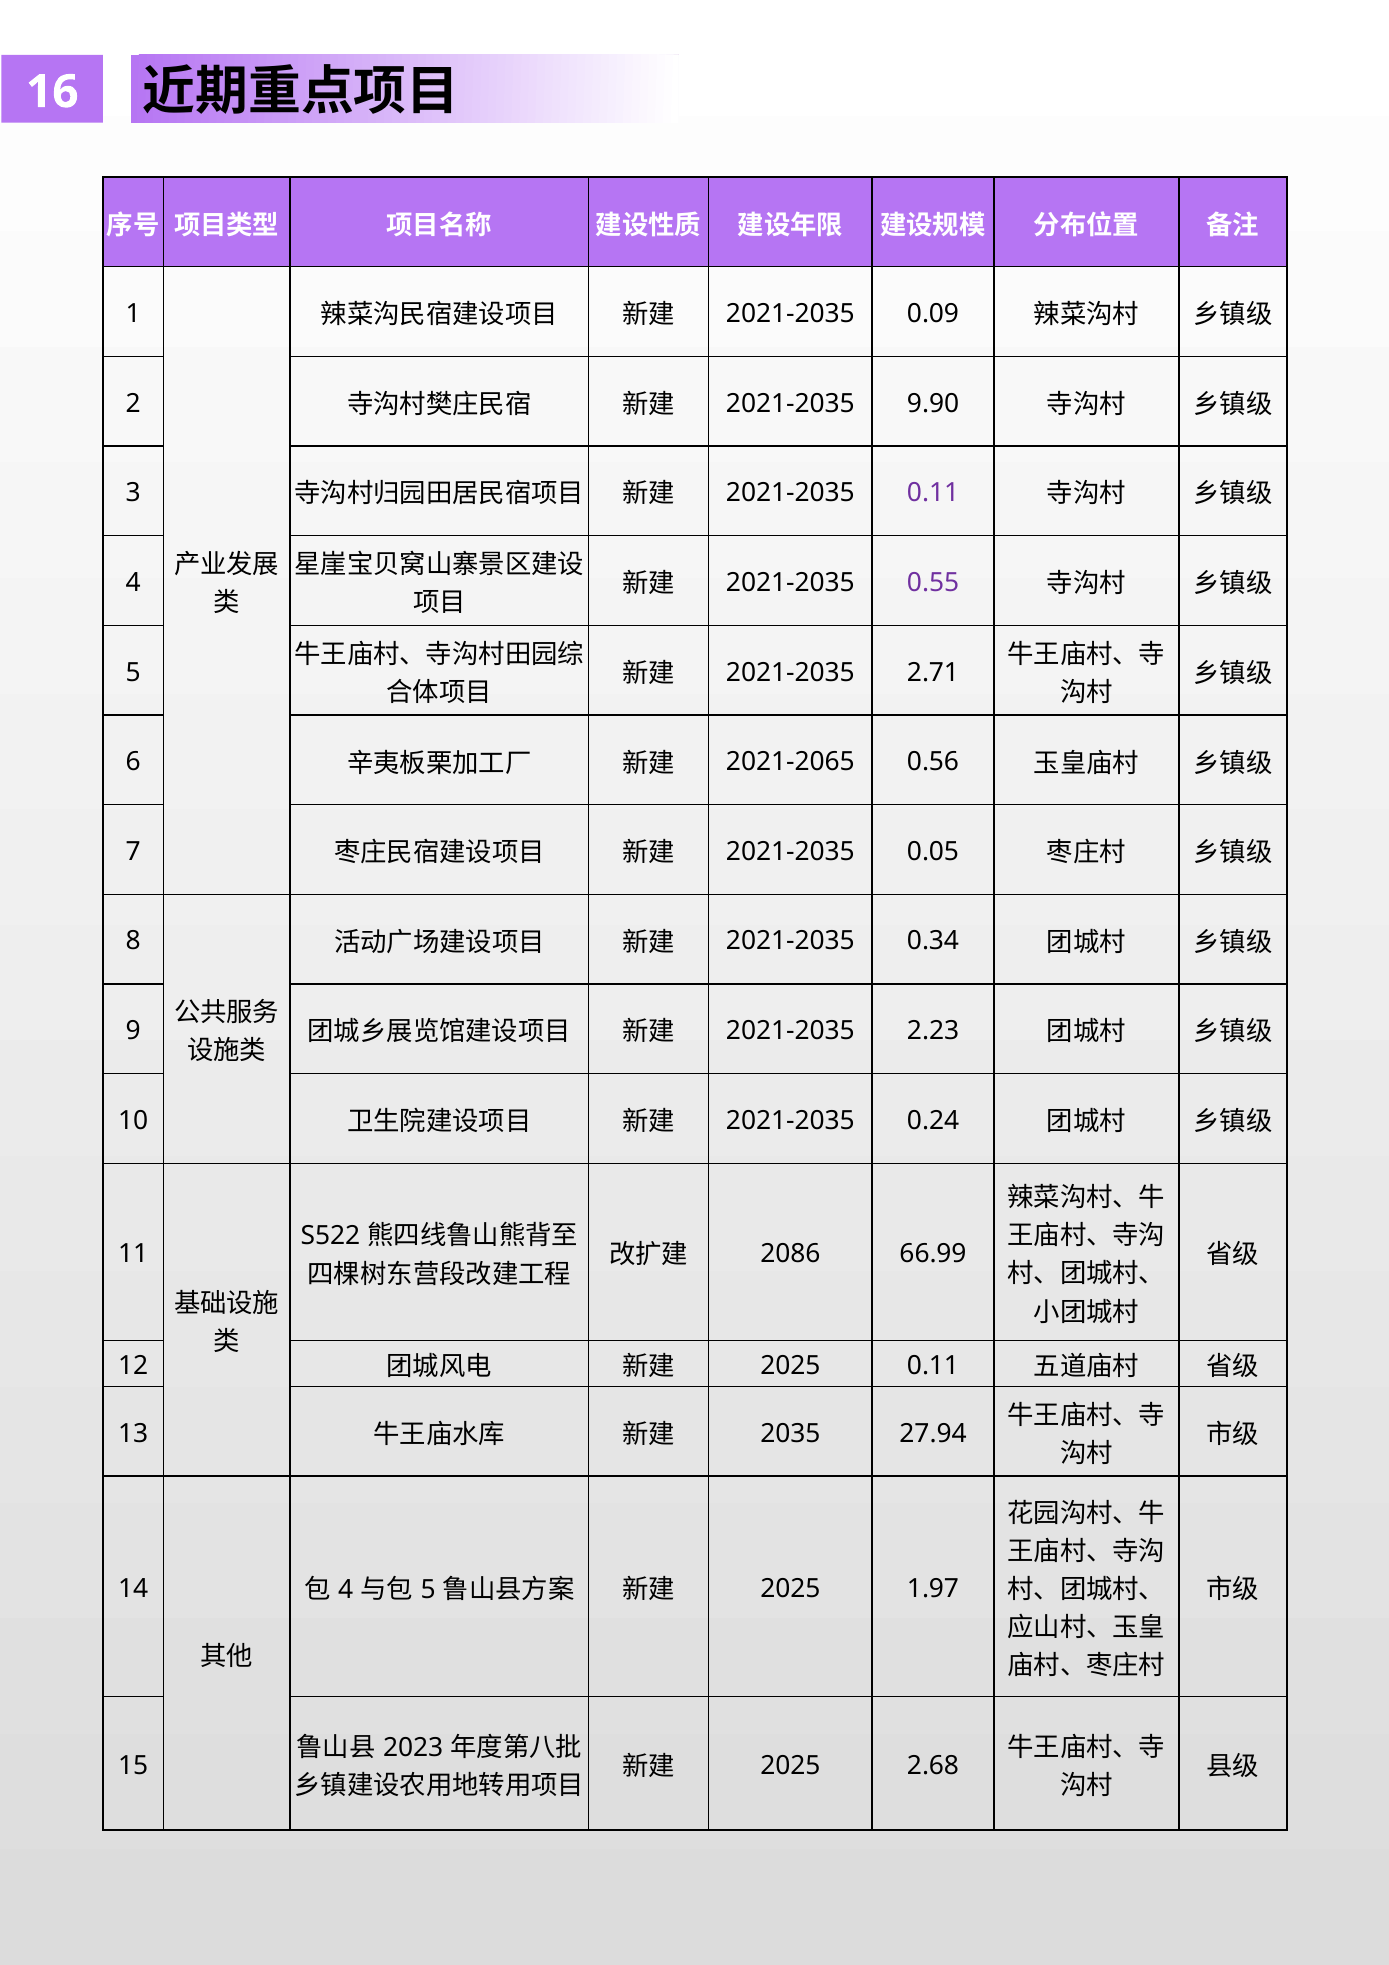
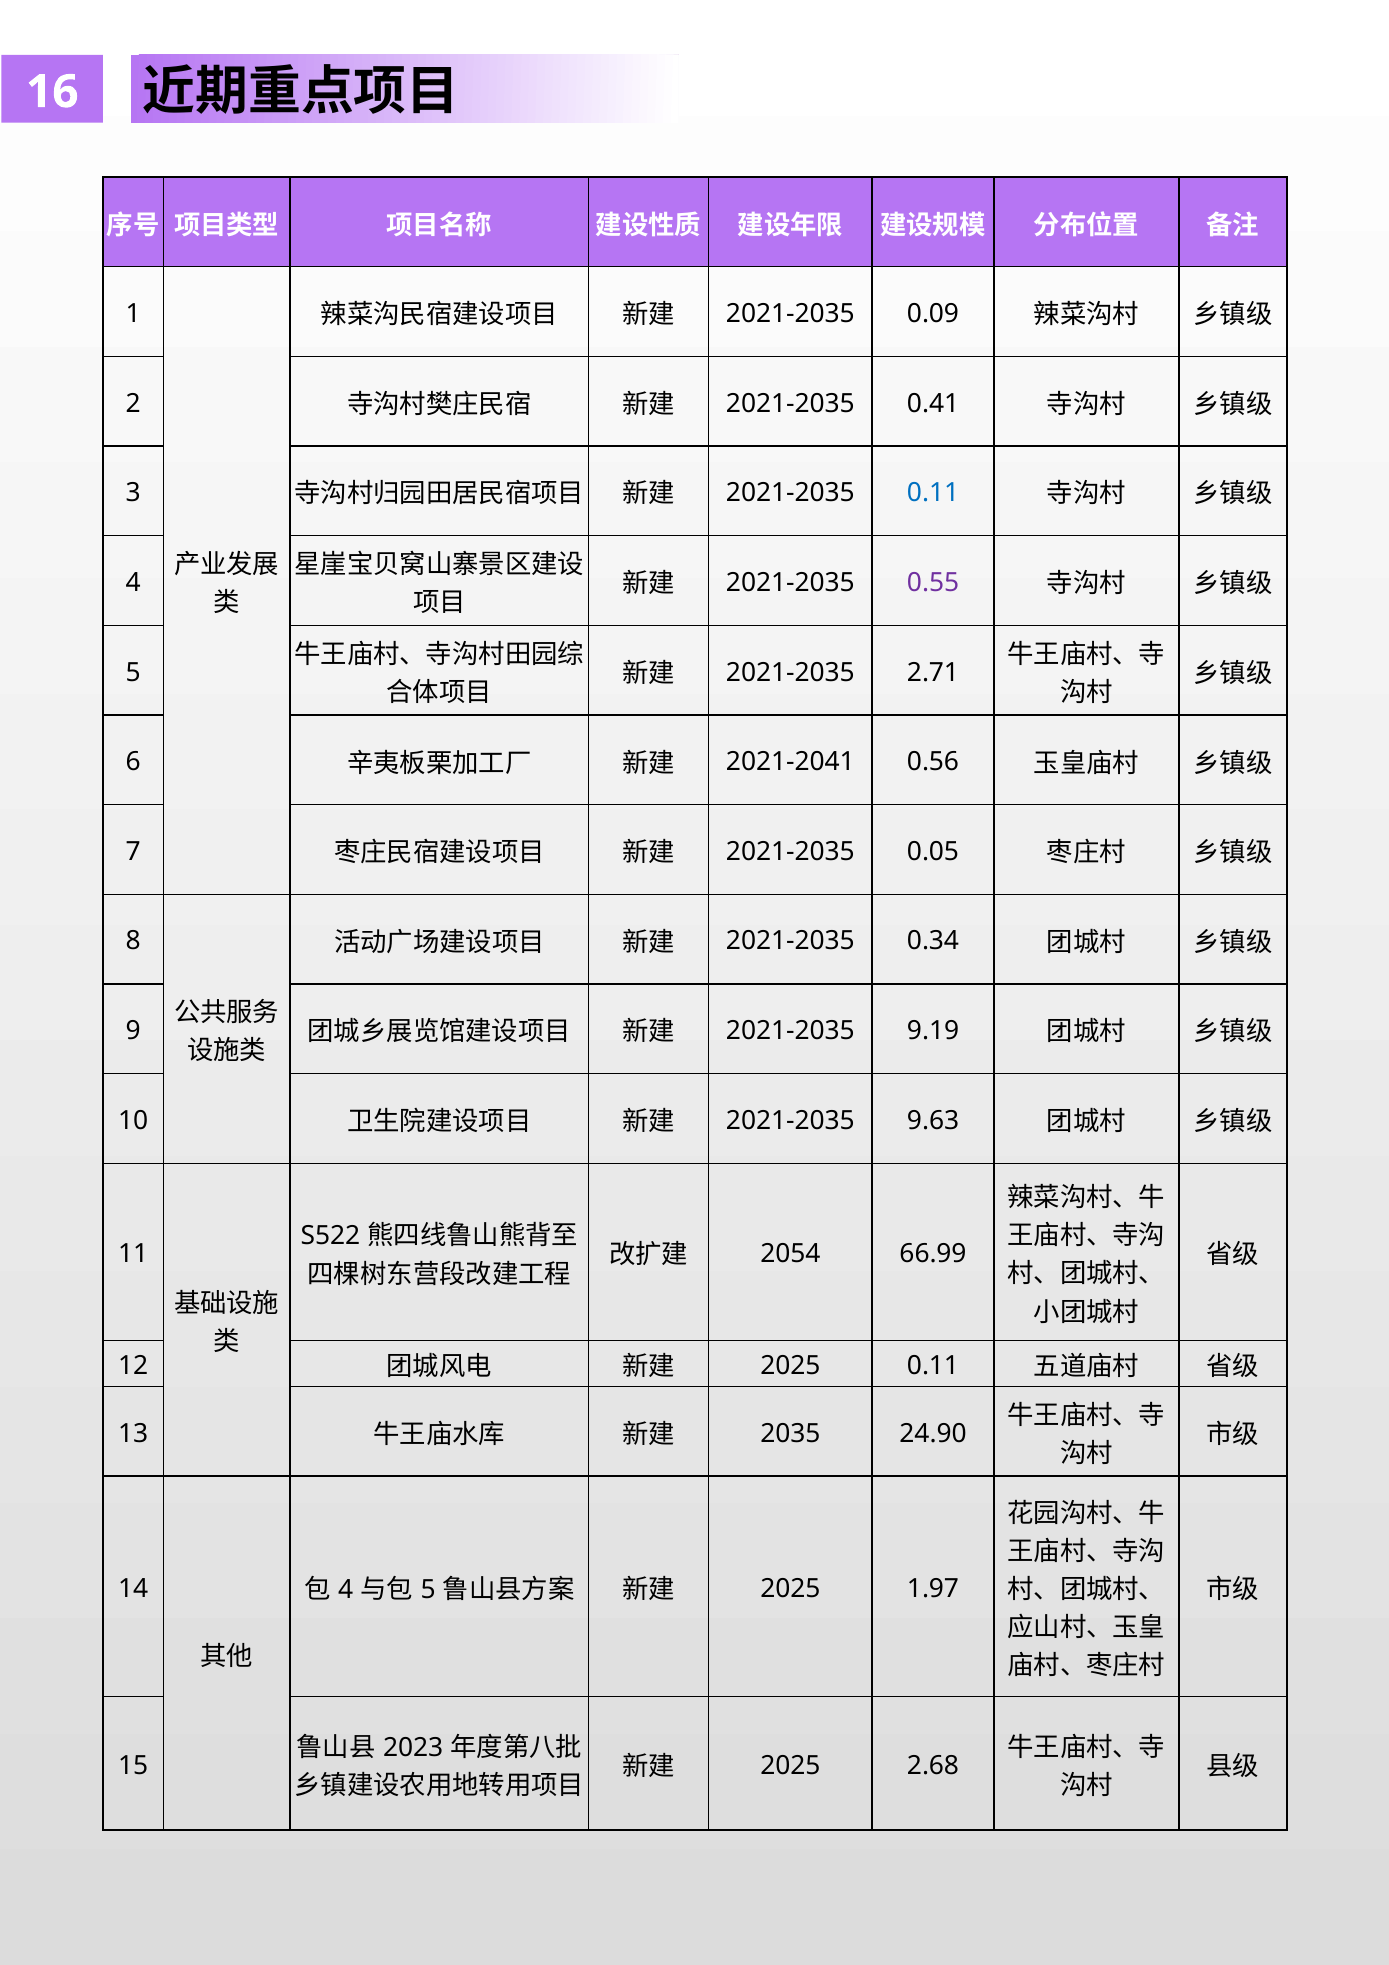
9.90: 9.90 -> 0.41 (933, 403)
0.11 colour: purple -> blue (933, 493)
2021-2065: 2021-2065 -> 2021-2041 (790, 762)
2.23: 2.23 -> 9.19 (933, 1030)
0.24: 0.24 -> 9.63 (933, 1120)
2086: 2086 -> 2054 (790, 1253)
27.94: 27.94 -> 24.90 (933, 1433)
